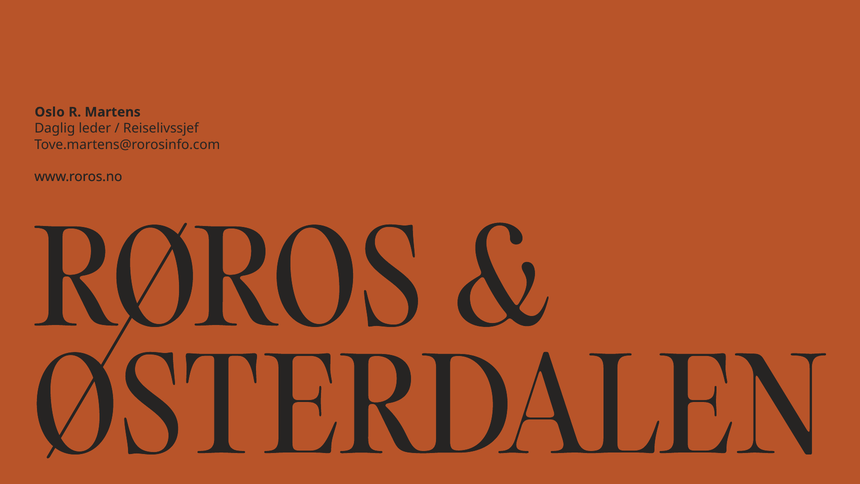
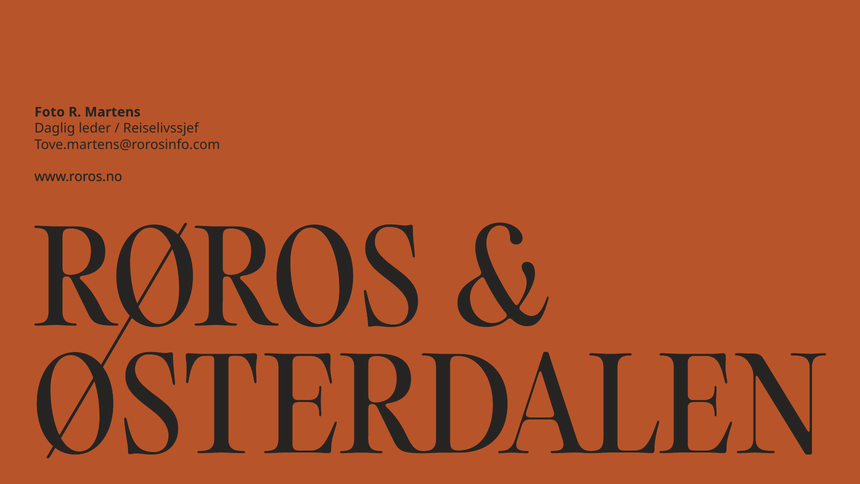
Oslo: Oslo -> Foto (50, 112)
